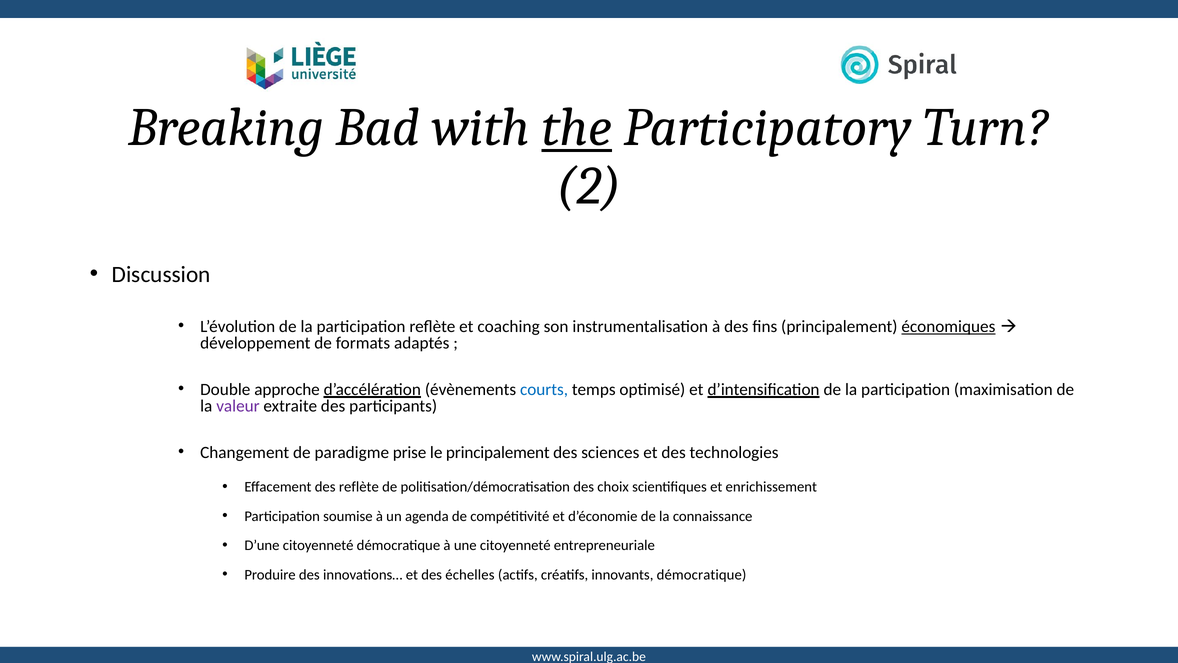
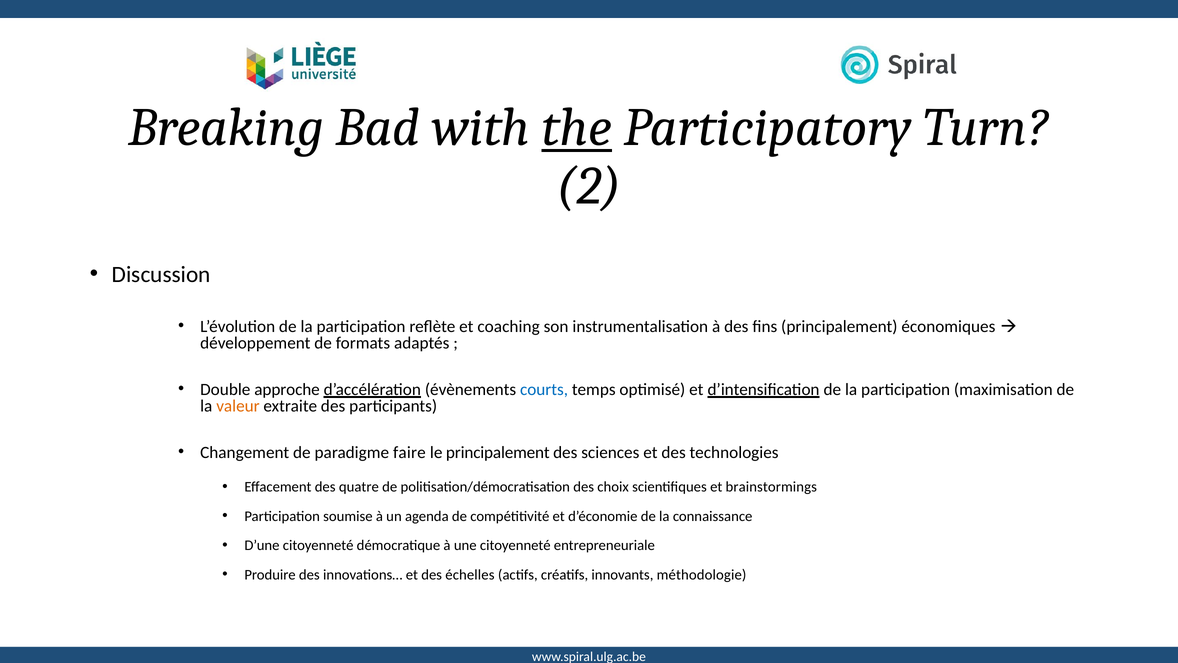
économiques underline: present -> none (948, 326)
valeur colour: purple -> orange (238, 406)
prise: prise -> faire (409, 452)
des reflète: reflète -> quatre (359, 487)
enrichissement: enrichissement -> brainstormings (771, 487)
innovants démocratique: démocratique -> méthodologie (702, 574)
